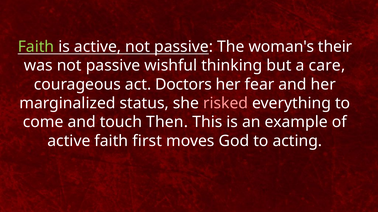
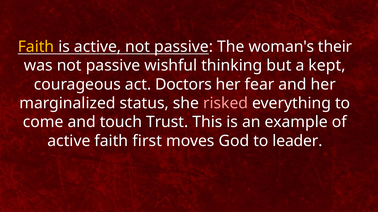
Faith colour: light green -> yellow (36, 47)
care: care -> kept (327, 66)
Then: Then -> Trust (167, 122)
acting: acting -> leader (297, 141)
